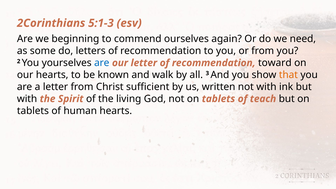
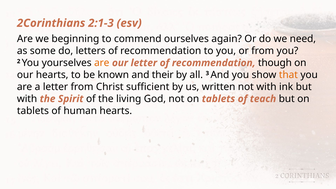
5:1-3: 5:1-3 -> 2:1-3 (101, 23)
are colour: blue -> orange (102, 63)
toward: toward -> though (275, 63)
walk: walk -> their (163, 75)
